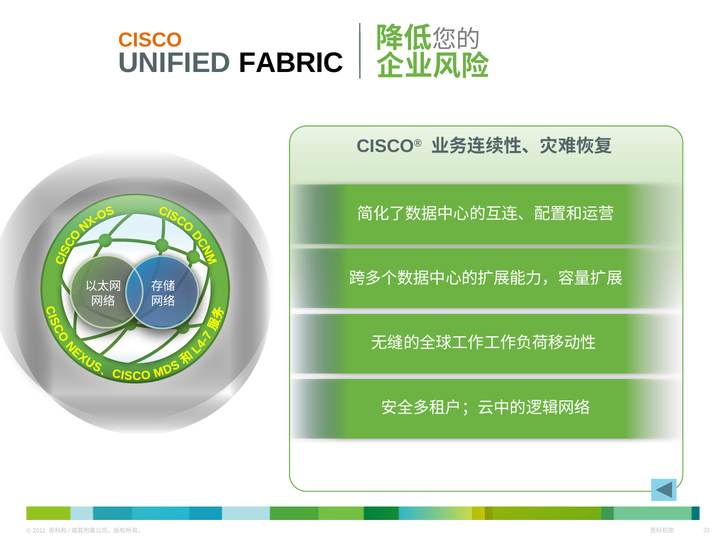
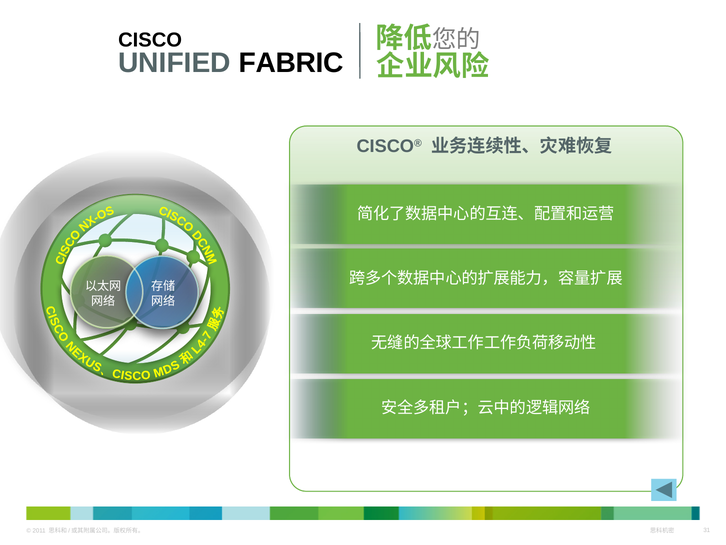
CISCO colour: orange -> black (150, 40)
